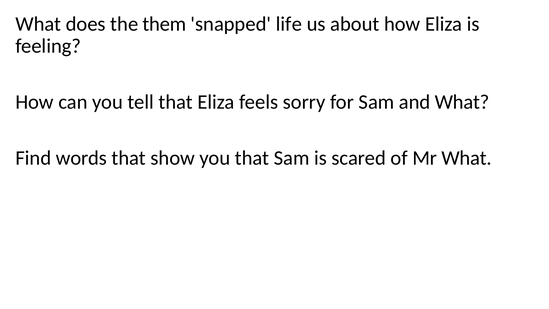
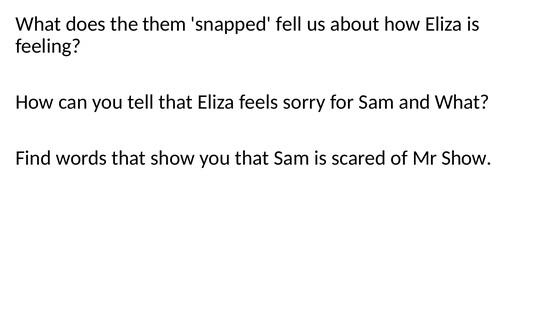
life: life -> fell (289, 24)
Mr What: What -> Show (467, 158)
